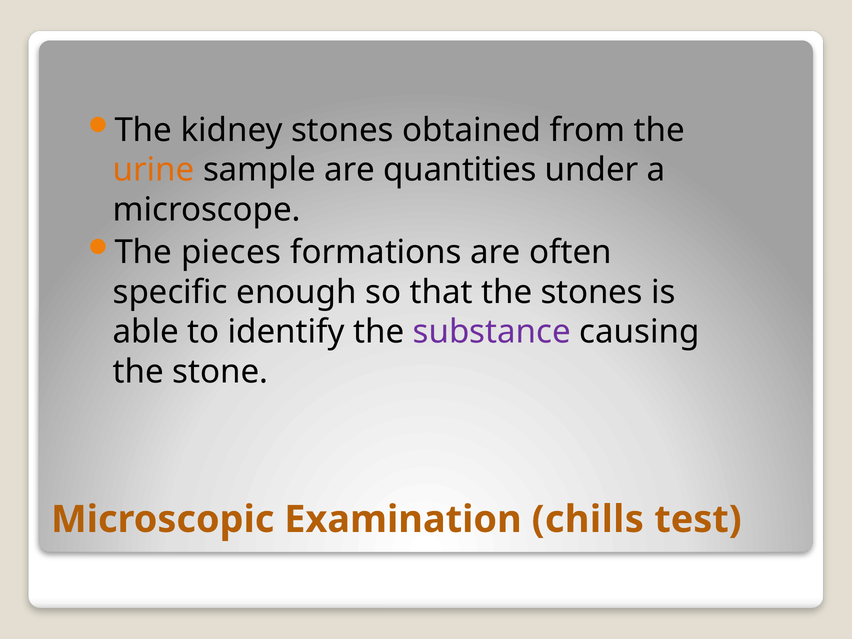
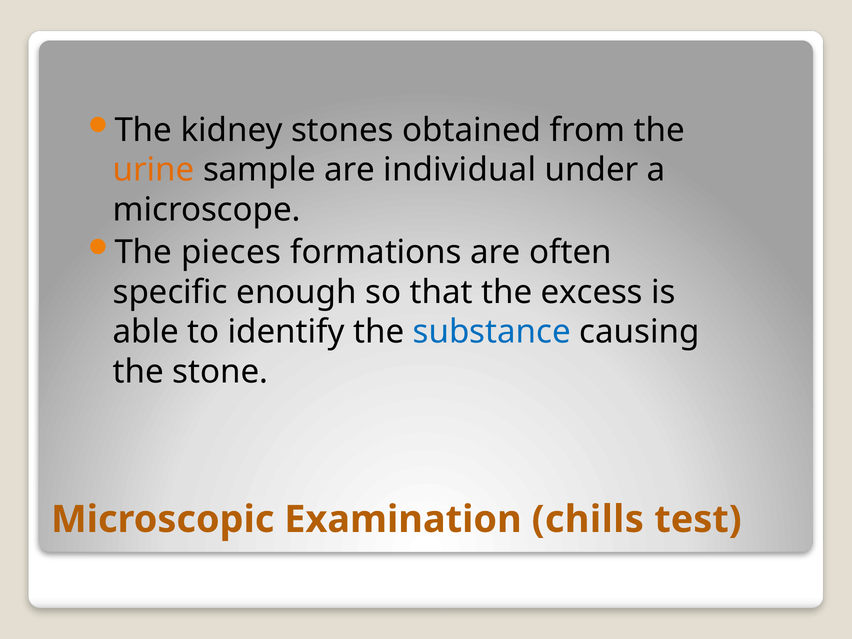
quantities: quantities -> individual (460, 170)
the stones: stones -> excess (592, 292)
substance colour: purple -> blue (492, 332)
